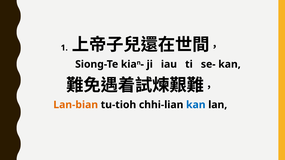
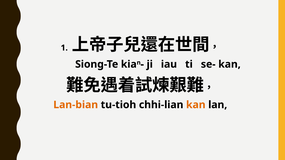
kan colour: blue -> orange (196, 105)
